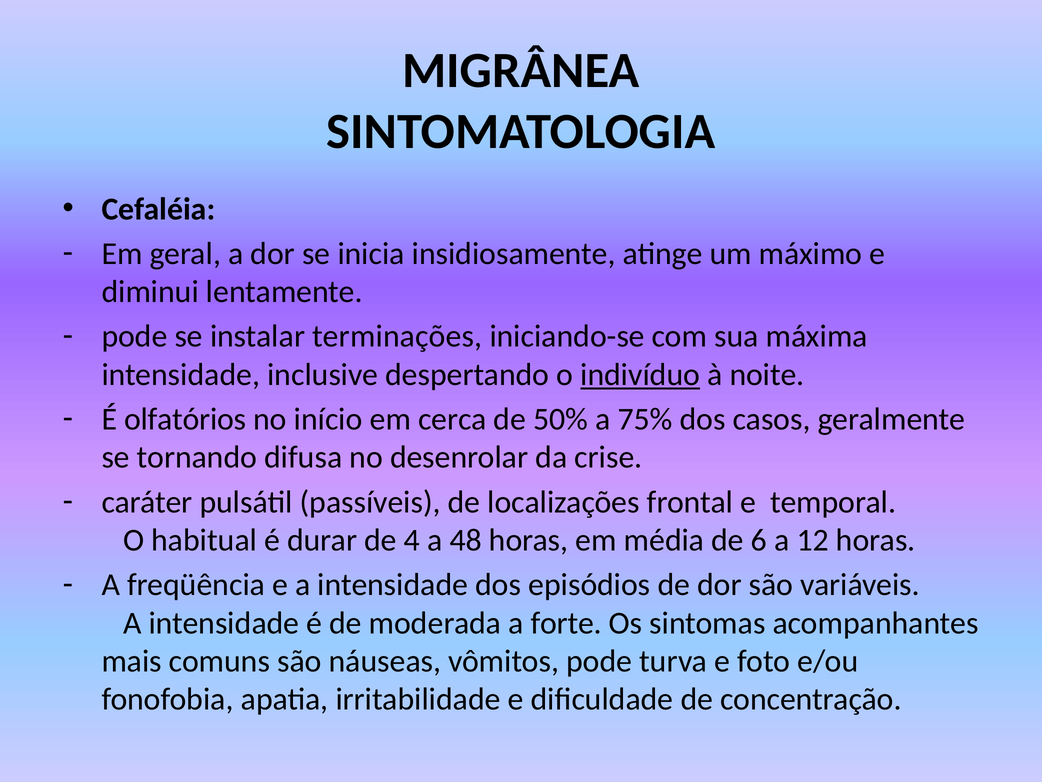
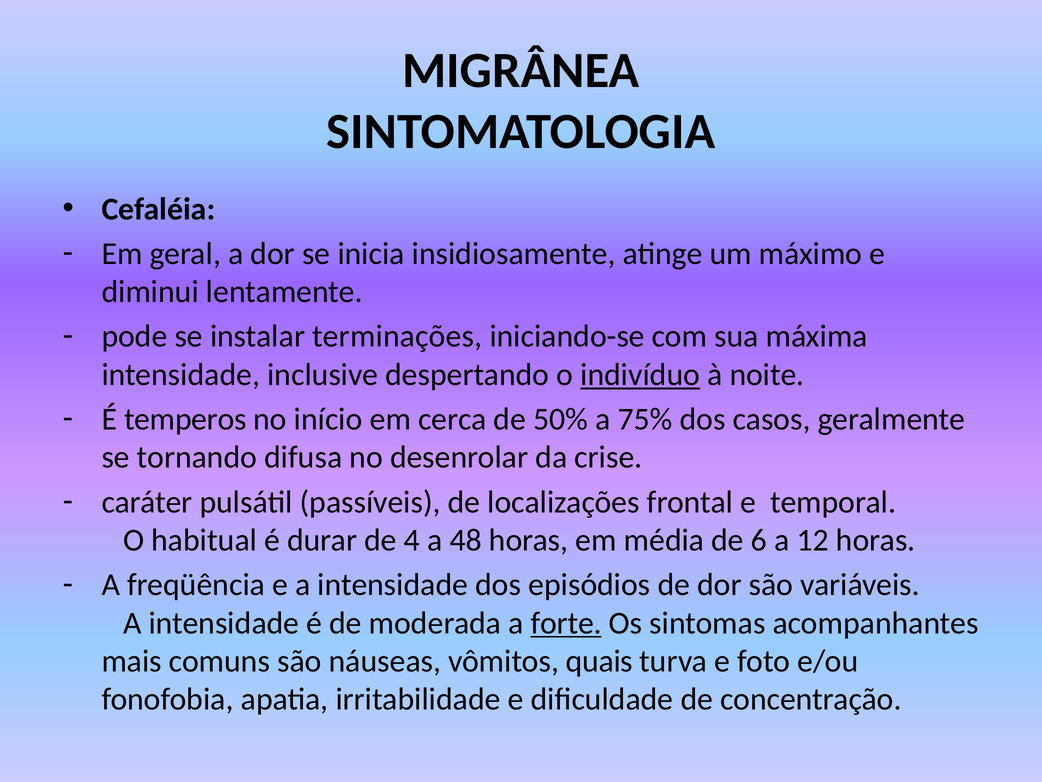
olfatórios: olfatórios -> temperos (185, 419)
forte underline: none -> present (566, 623)
vômitos pode: pode -> quais (599, 661)
